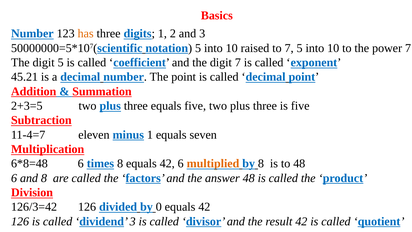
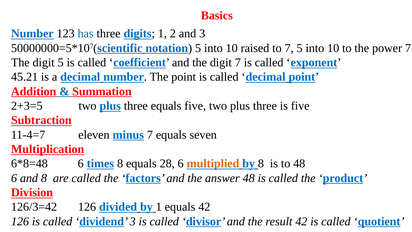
has colour: orange -> blue (86, 34)
minus 1: 1 -> 7 (150, 135)
8 equals 42: 42 -> 28 (167, 163)
by 0: 0 -> 1 (159, 207)
